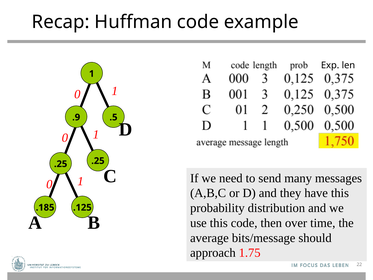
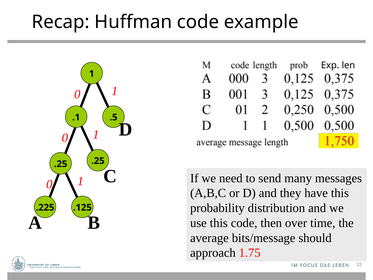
.9: .9 -> .1 (76, 117)
.185: .185 -> .225 (45, 207)
